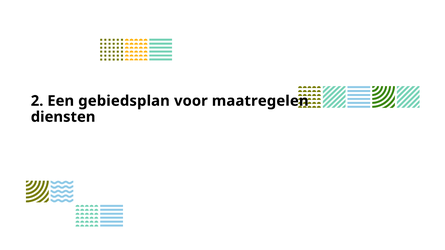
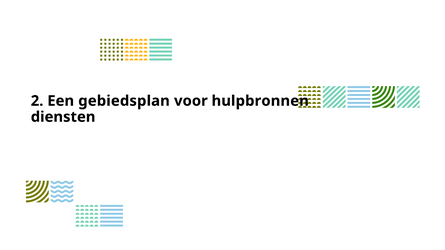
maatregelen: maatregelen -> hulpbronnen (260, 101)
